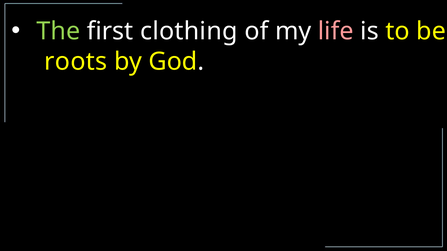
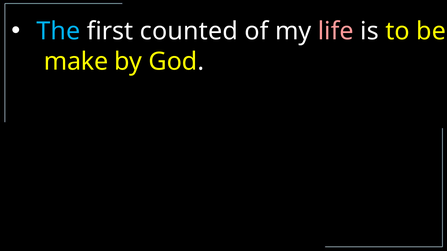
The colour: light green -> light blue (58, 31)
clothing: clothing -> counted (189, 31)
roots: roots -> make (76, 62)
